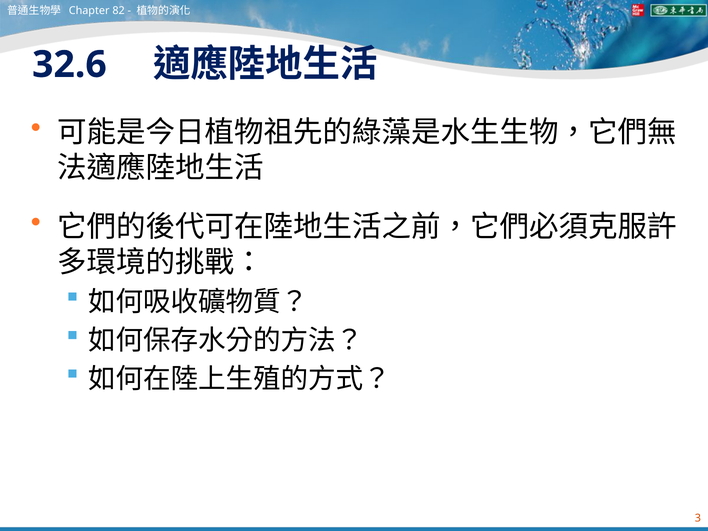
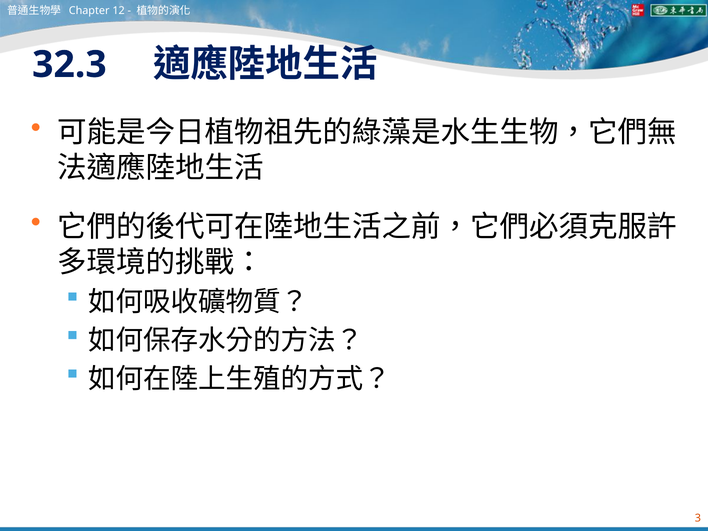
82: 82 -> 12 (119, 11)
32.6: 32.6 -> 32.3 (69, 65)
